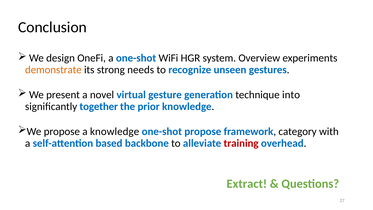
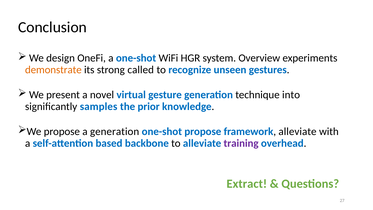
needs: needs -> called (141, 70)
together: together -> samples (99, 106)
a knowledge: knowledge -> generation (115, 131)
framework category: category -> alleviate (297, 131)
training colour: red -> purple (241, 143)
